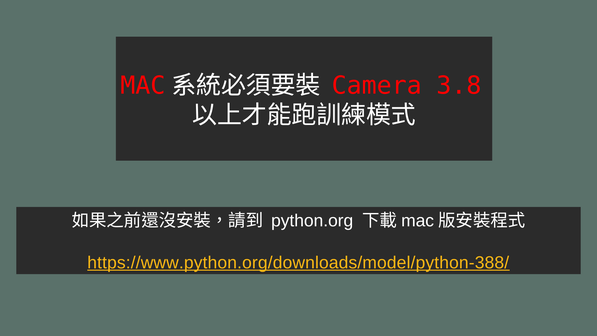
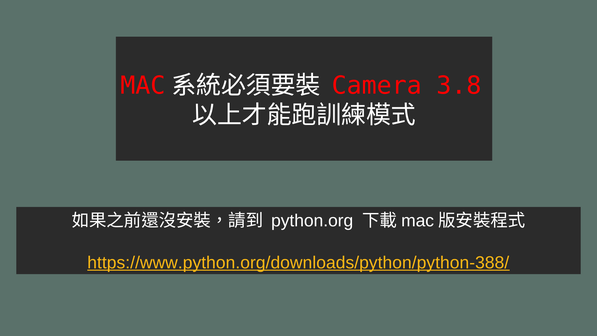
https://www.python.org/downloads/model/python-388/: https://www.python.org/downloads/model/python-388/ -> https://www.python.org/downloads/python/python-388/ (298, 263)
